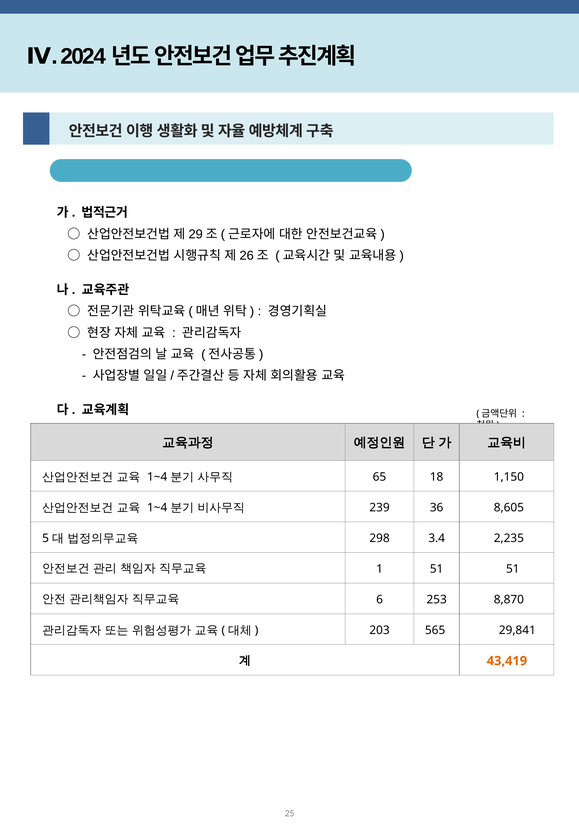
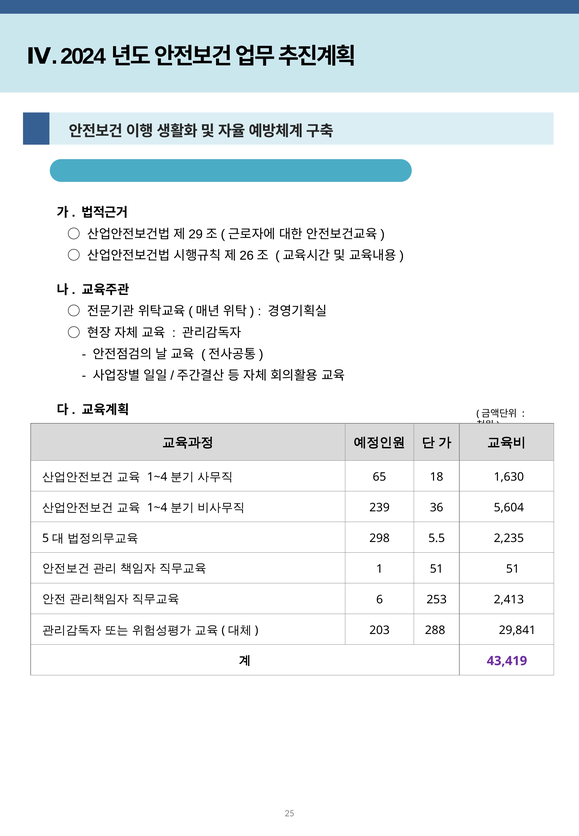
1,150: 1,150 -> 1,630 (509, 477)
8,605: 8,605 -> 5,604 (509, 508)
3.4: 3.4 -> 5.5 (437, 538)
8,870: 8,870 -> 2,413 (509, 600)
565: 565 -> 288 (435, 630)
43,419 colour: orange -> purple (507, 661)
